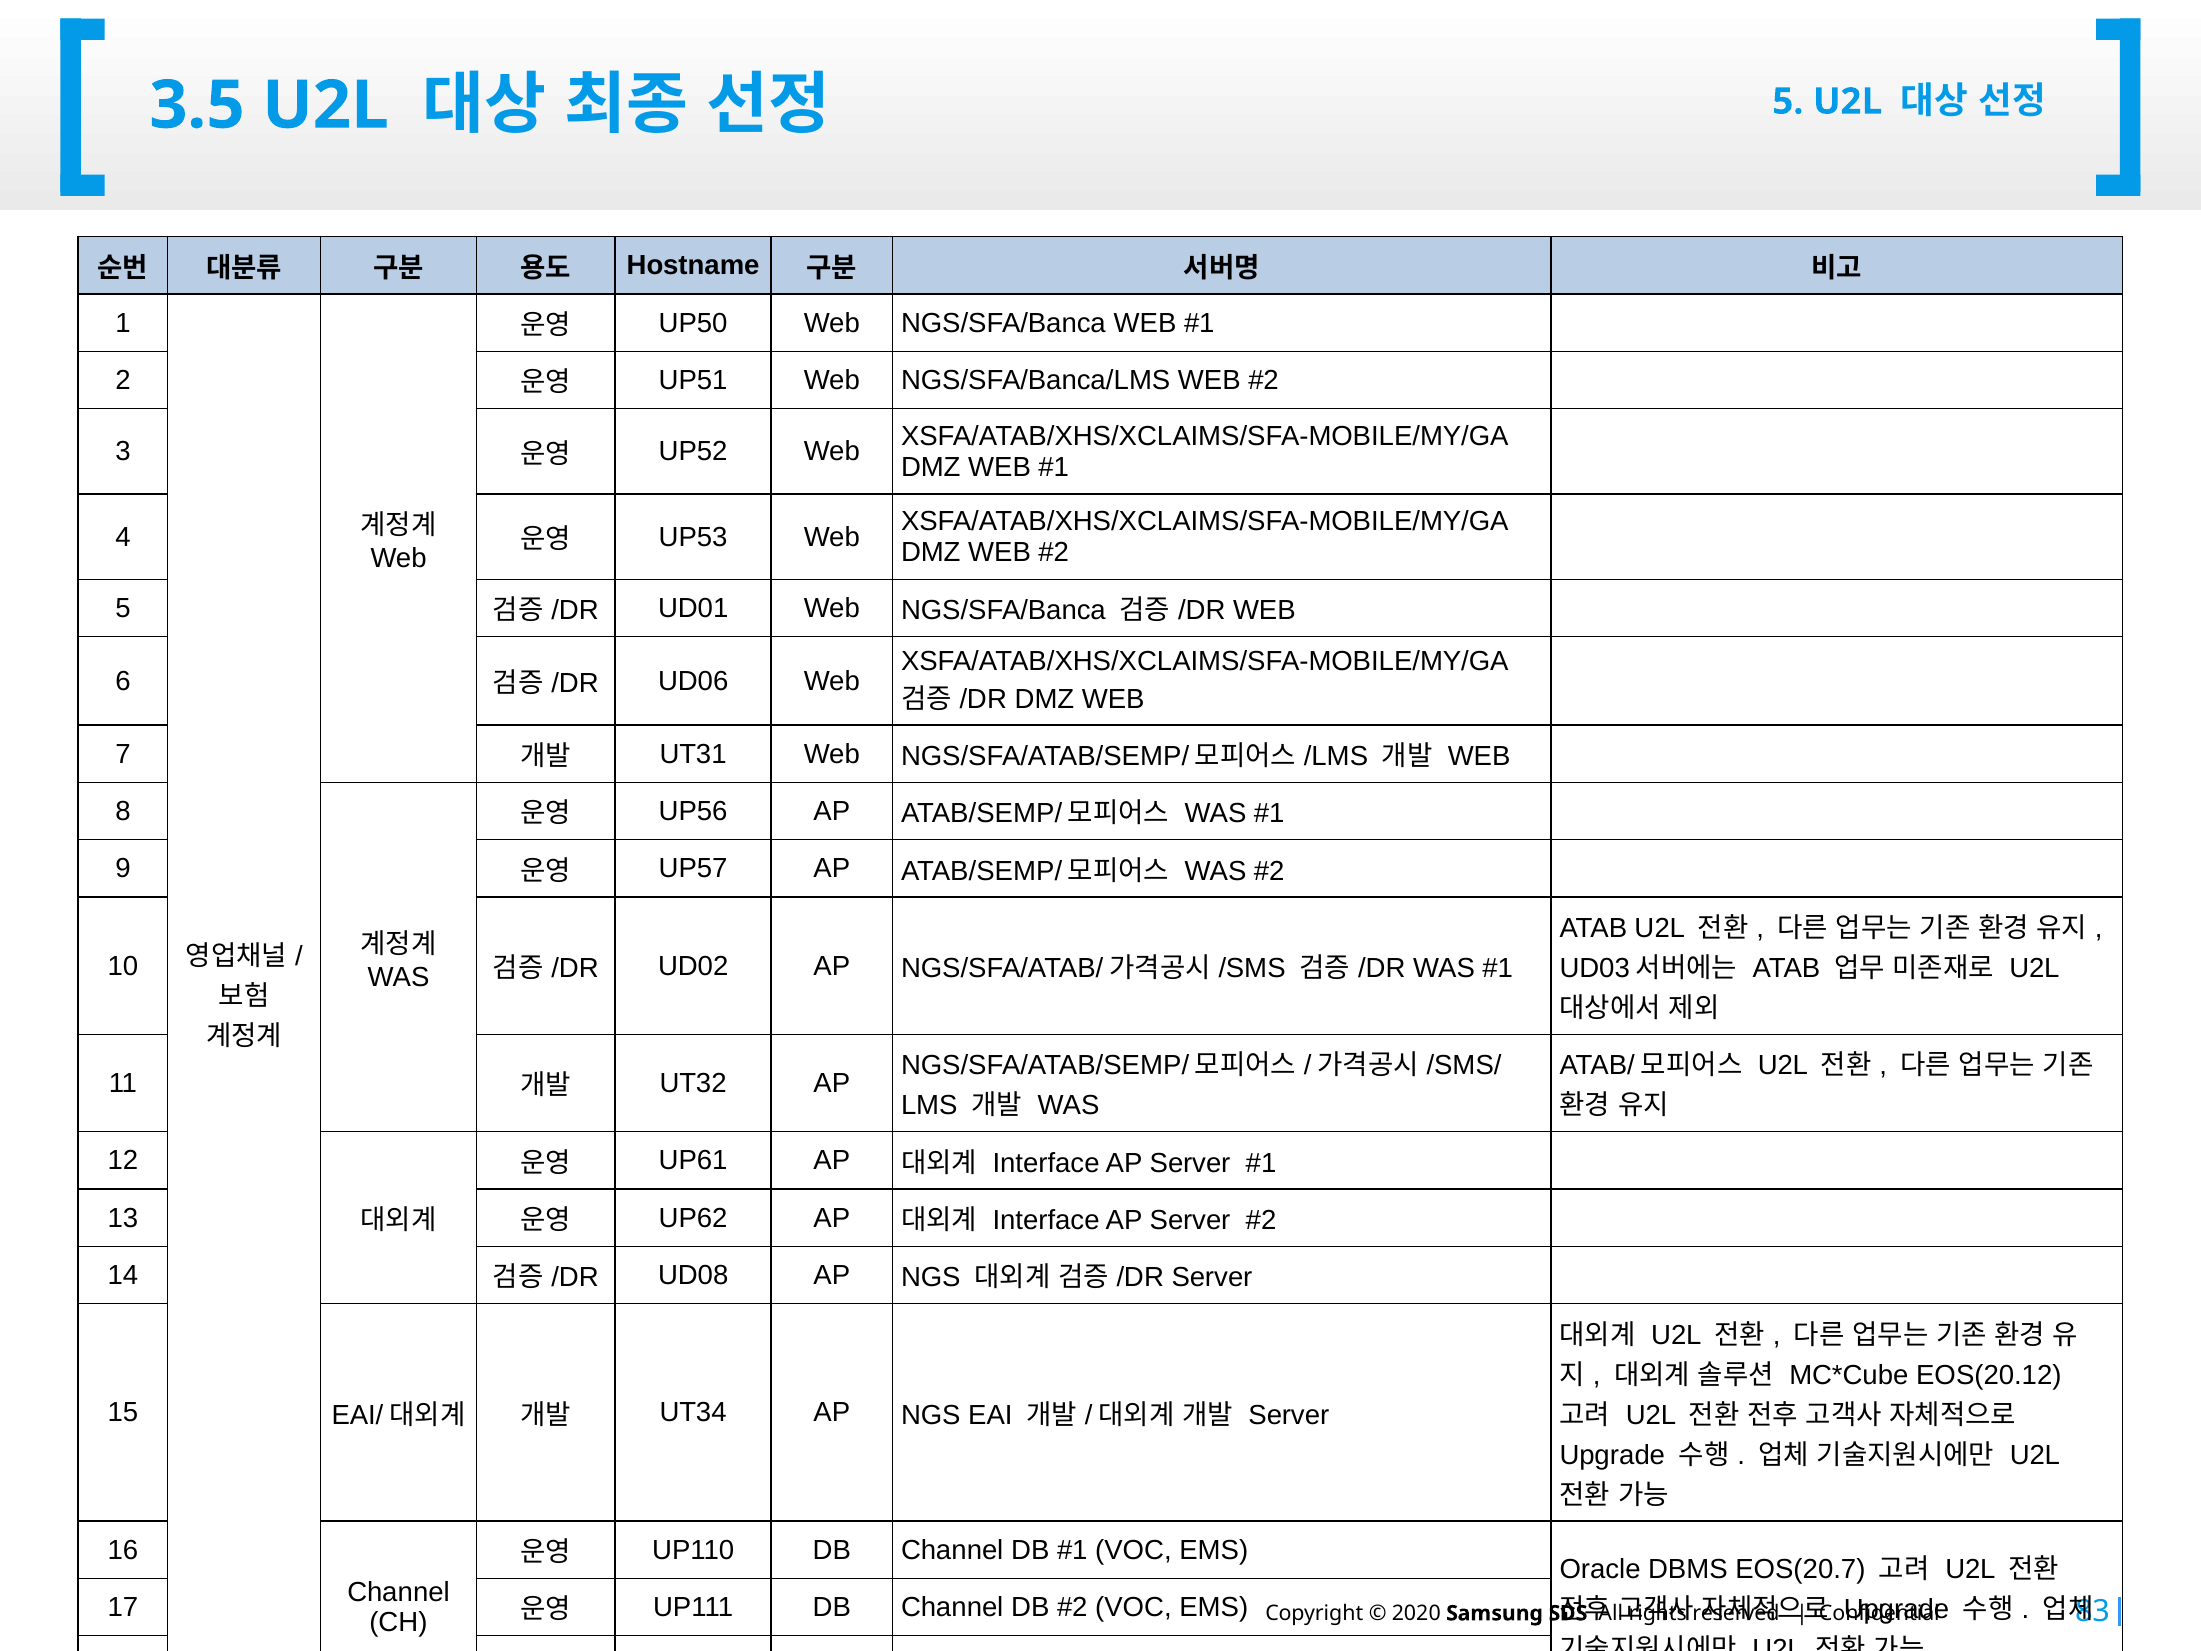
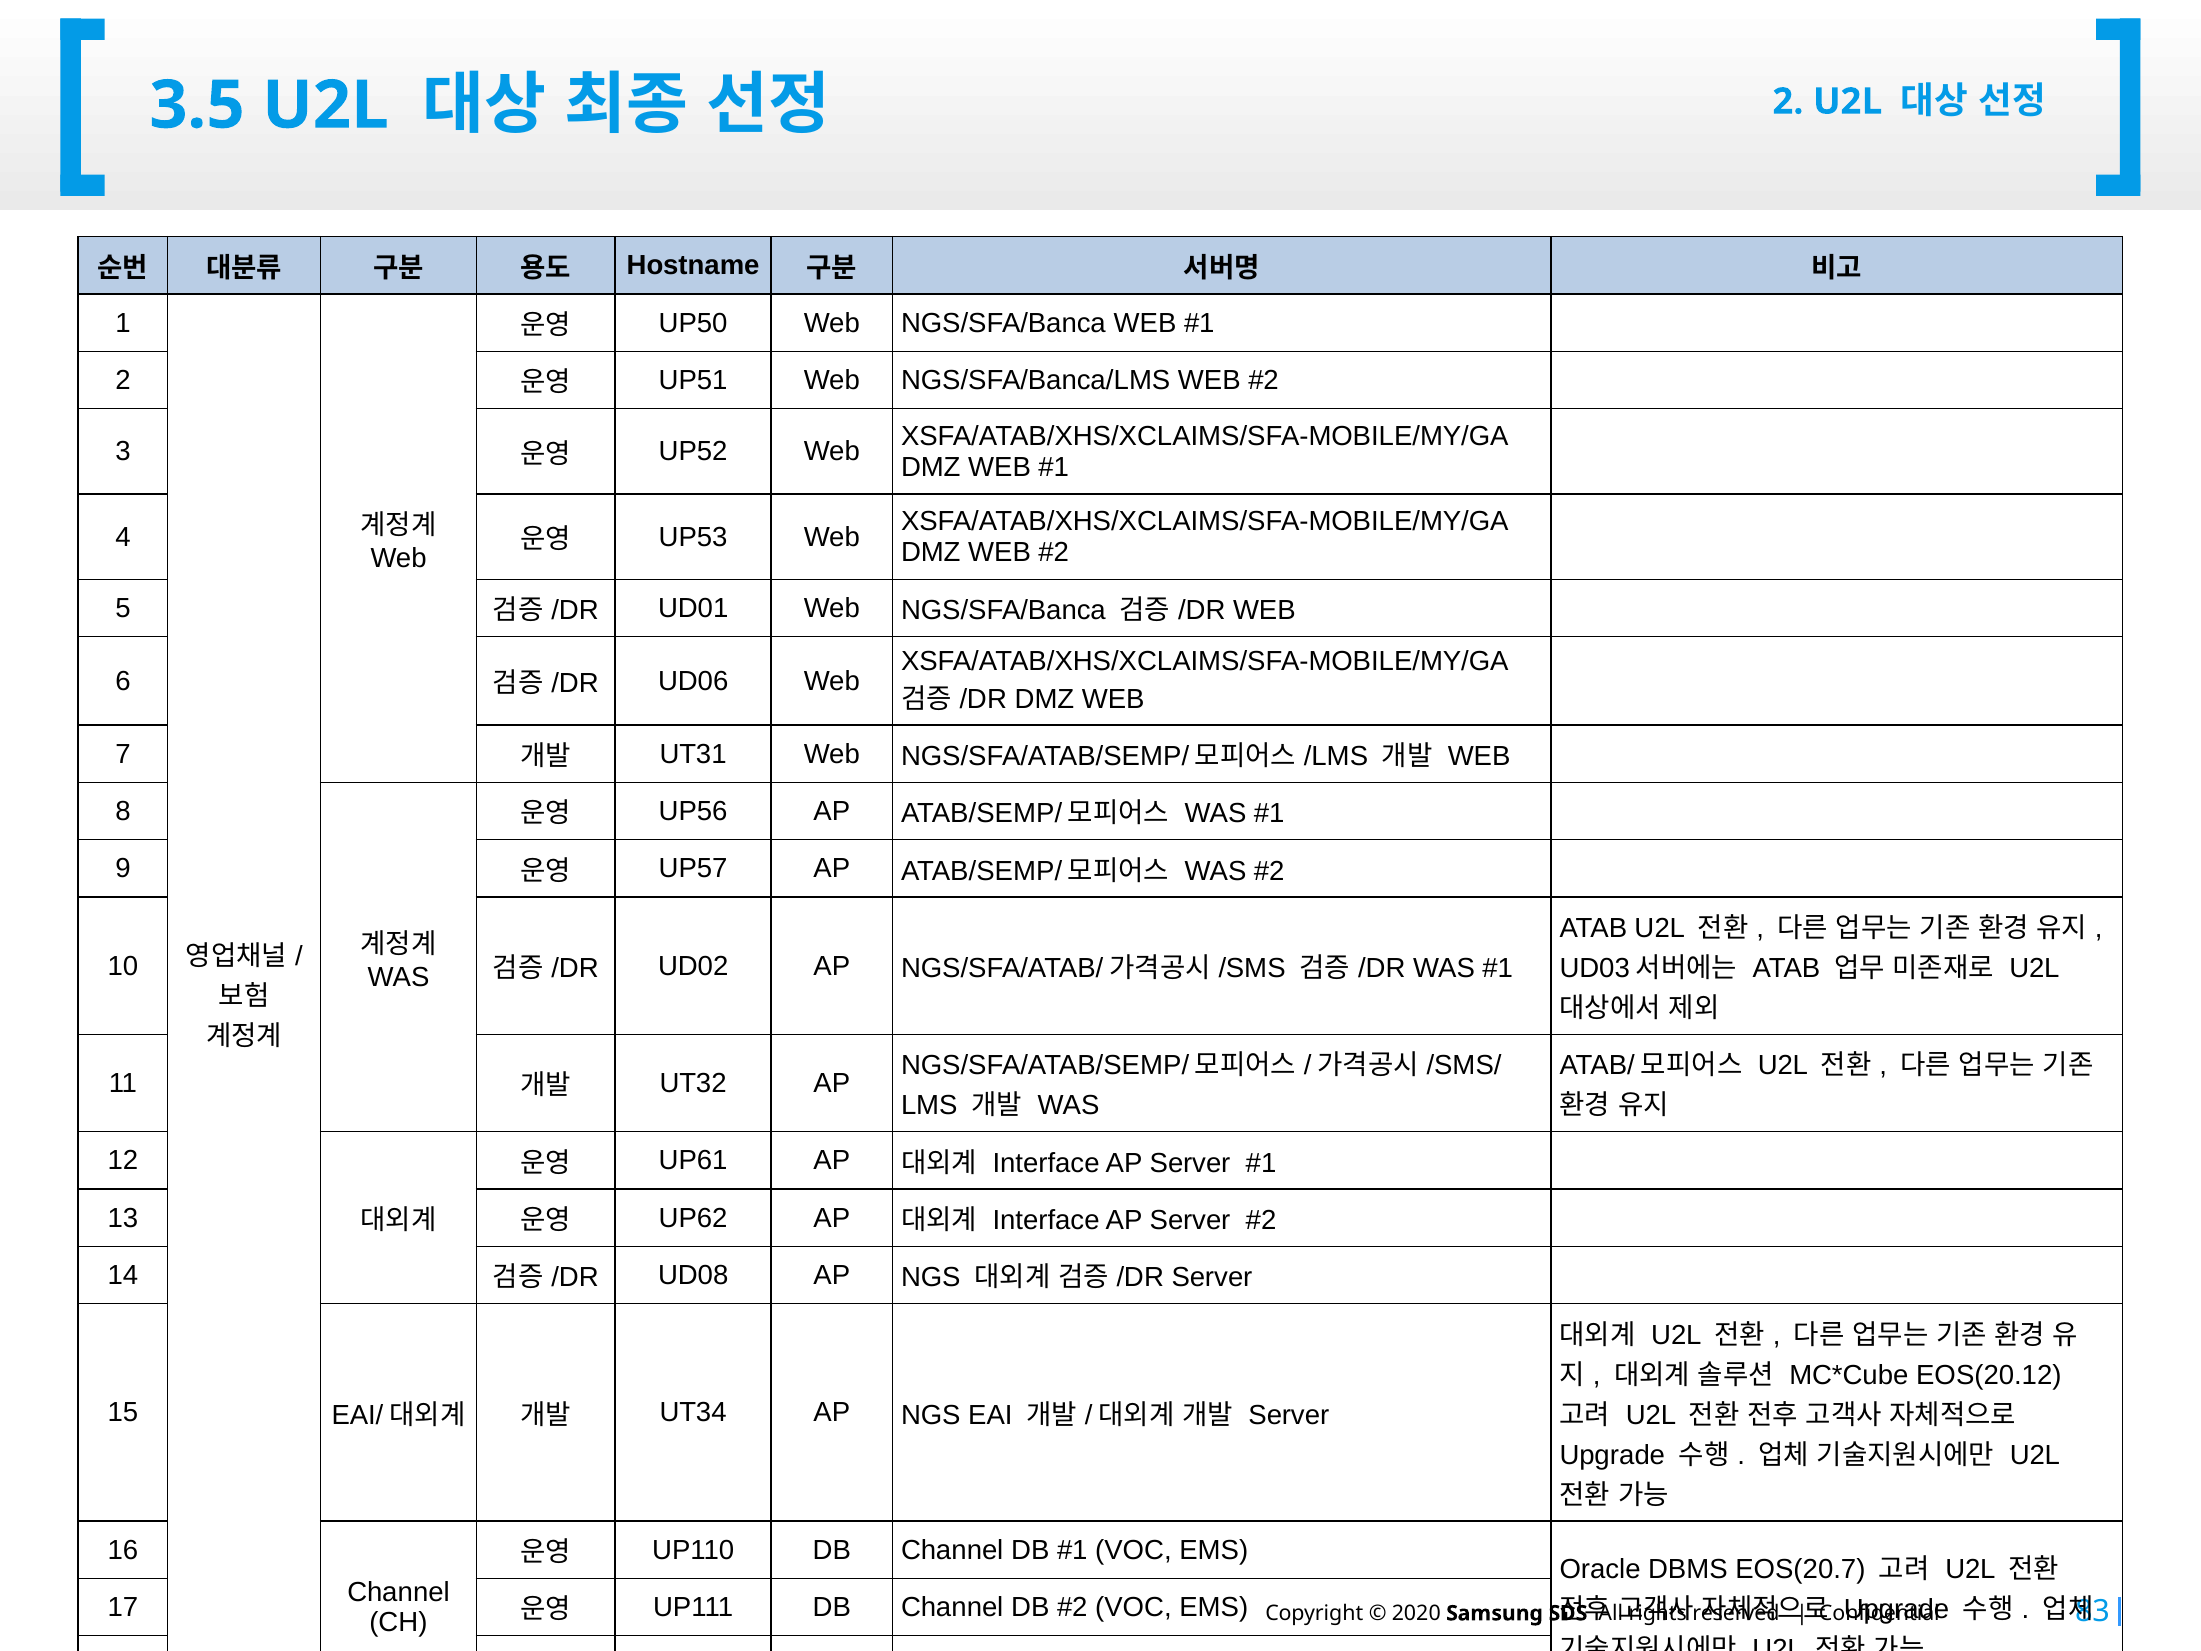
5: 5 -> 2 (1788, 102)
